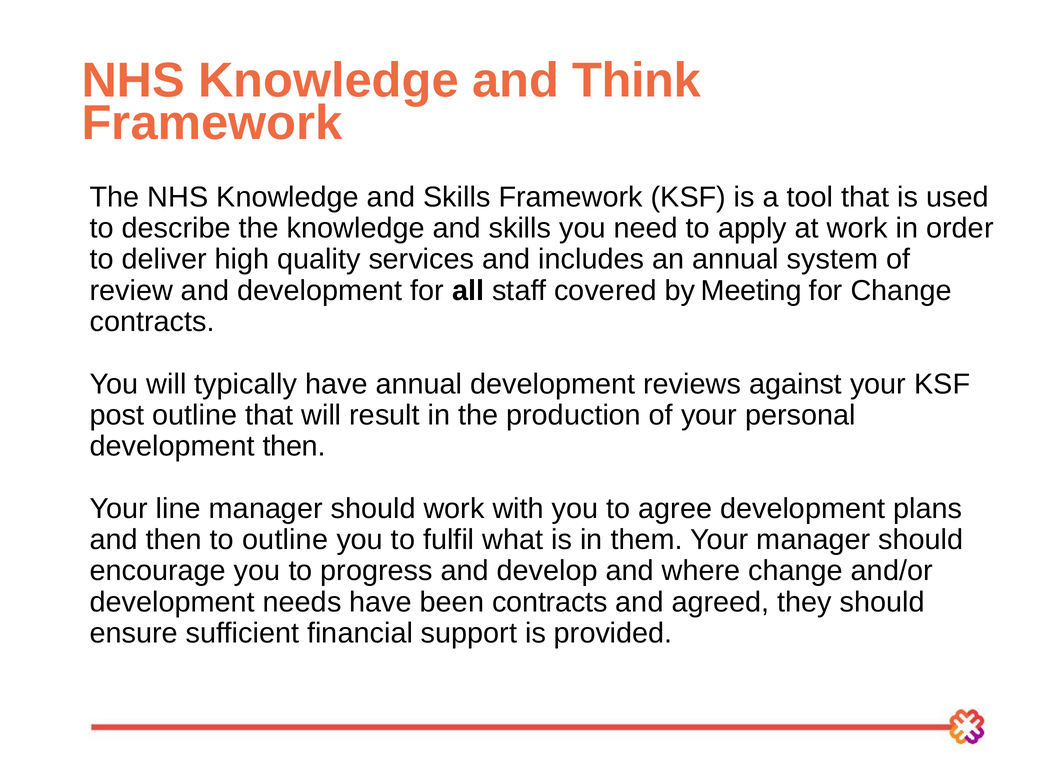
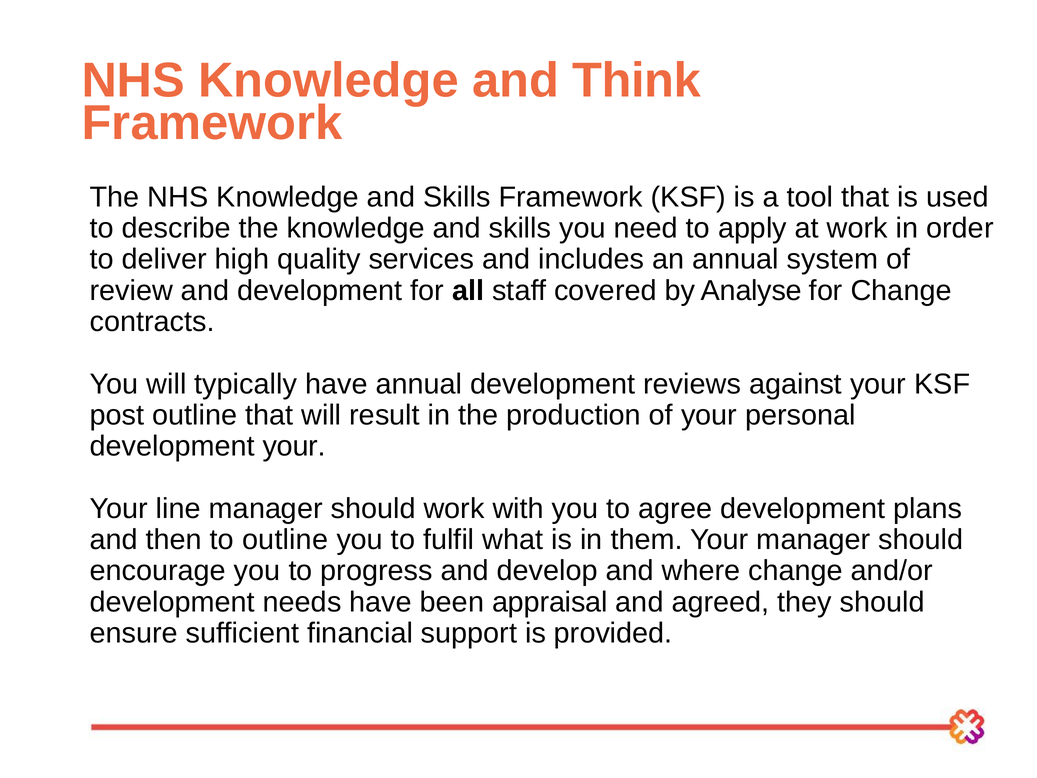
Meeting: Meeting -> Analyse (751, 290)
development then: then -> your (294, 446)
been contracts: contracts -> appraisal (550, 602)
